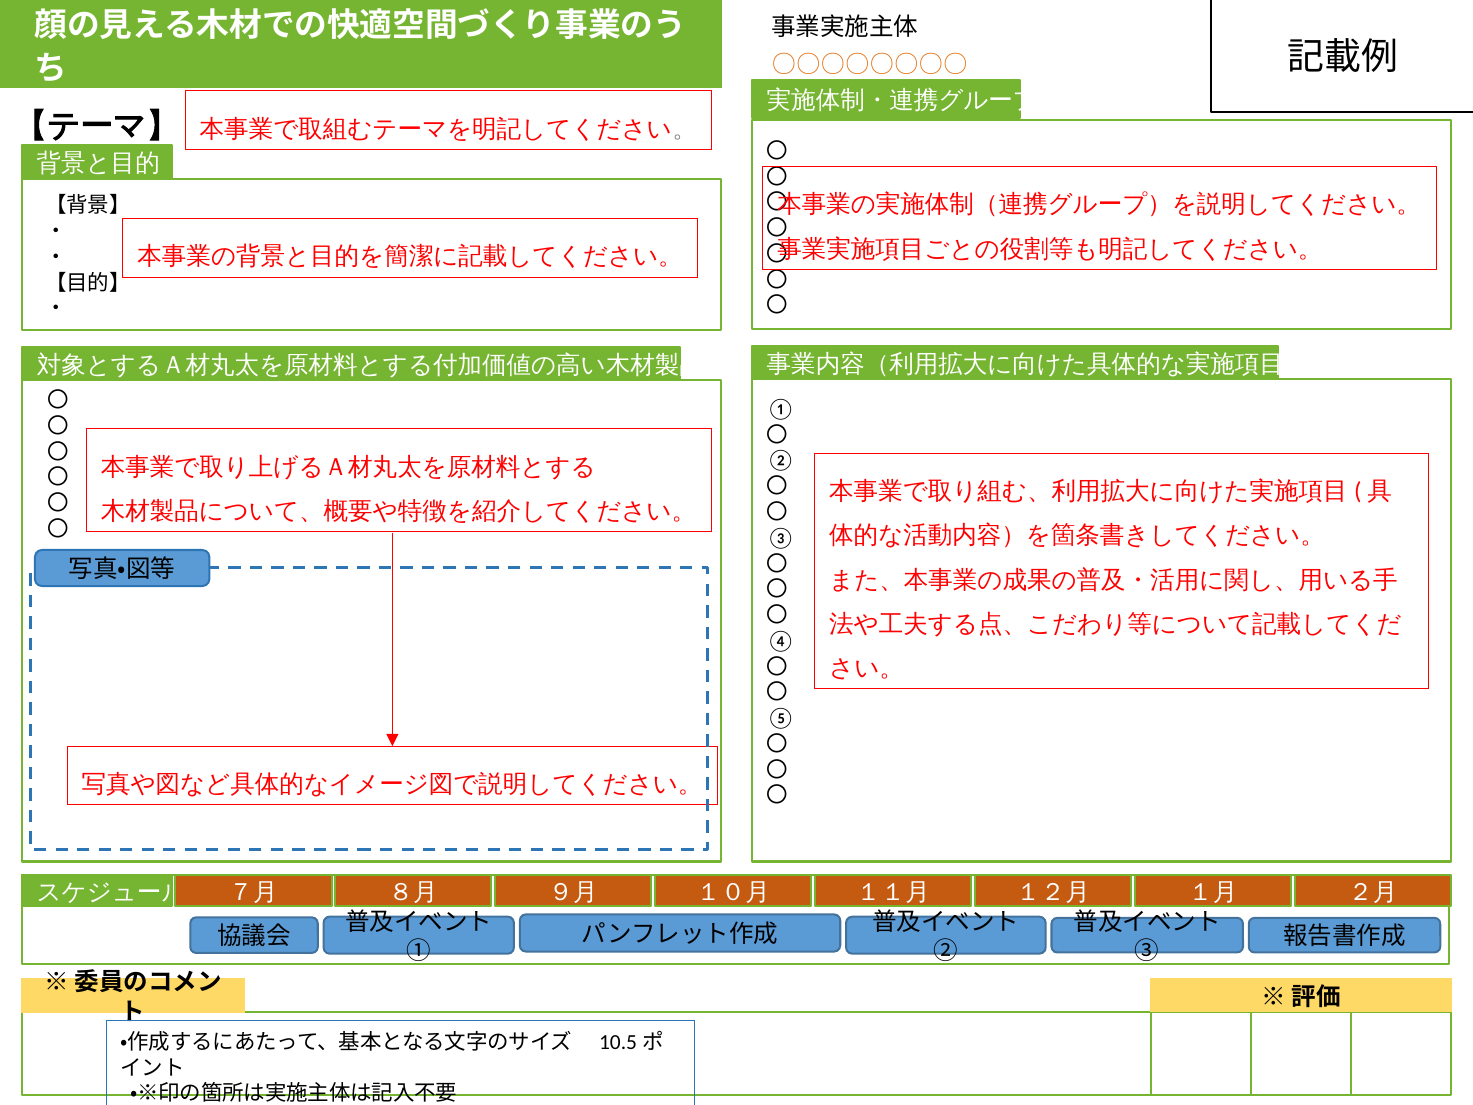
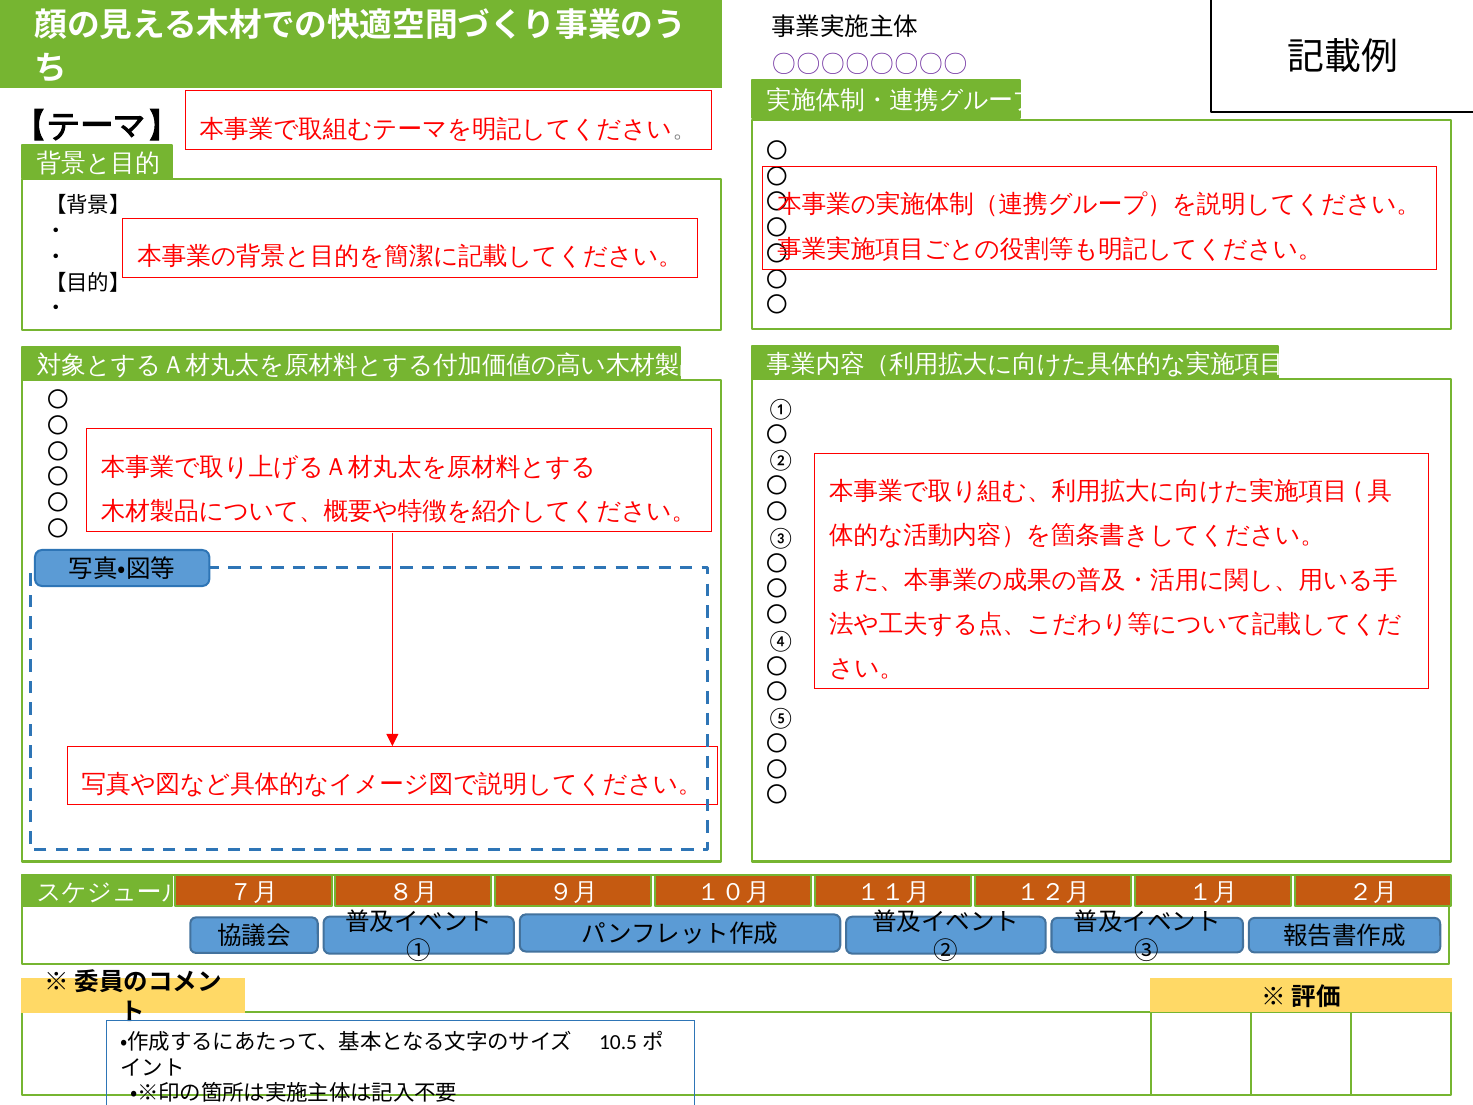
〇〇〇〇〇〇〇〇 colour: orange -> purple (869, 64)
